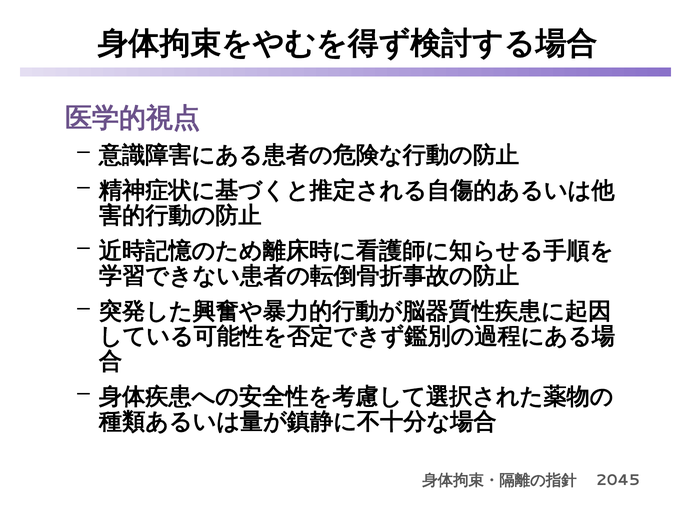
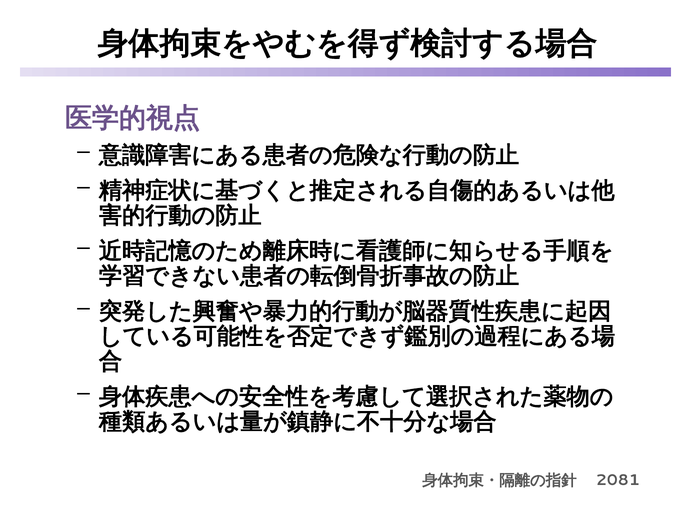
2045: 2045 -> 2081 (618, 480)
